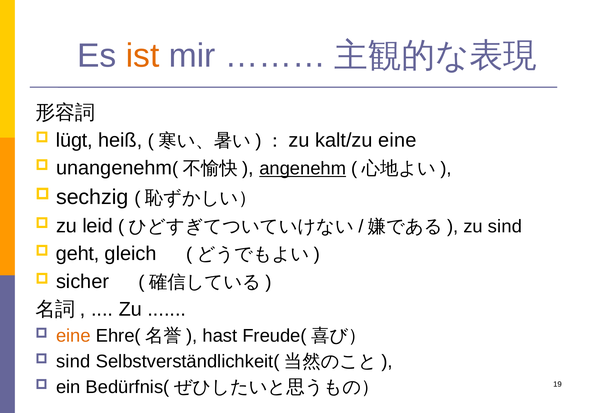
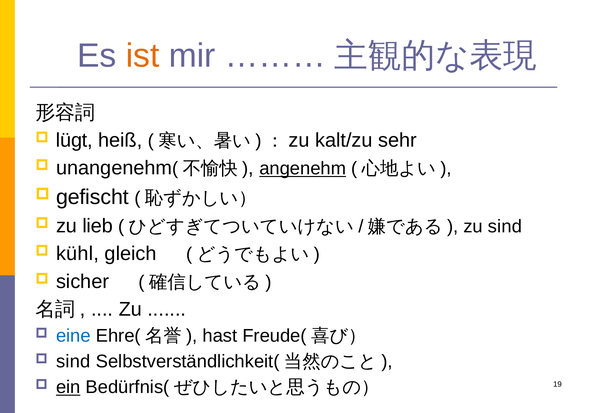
kalt/zu eine: eine -> sehr (397, 140)
sechzig: sechzig -> gefischt (92, 197)
leid: leid -> lieb (98, 226)
geht: geht -> kühl (77, 254)
eine colour: orange -> blue (73, 336)
ein underline: none -> present (68, 387)
